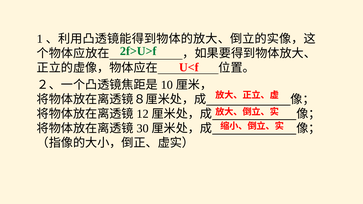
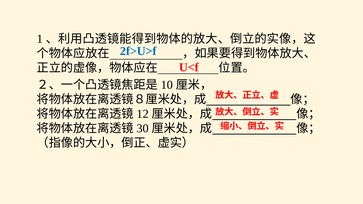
2f>U>f colour: green -> blue (138, 51)
